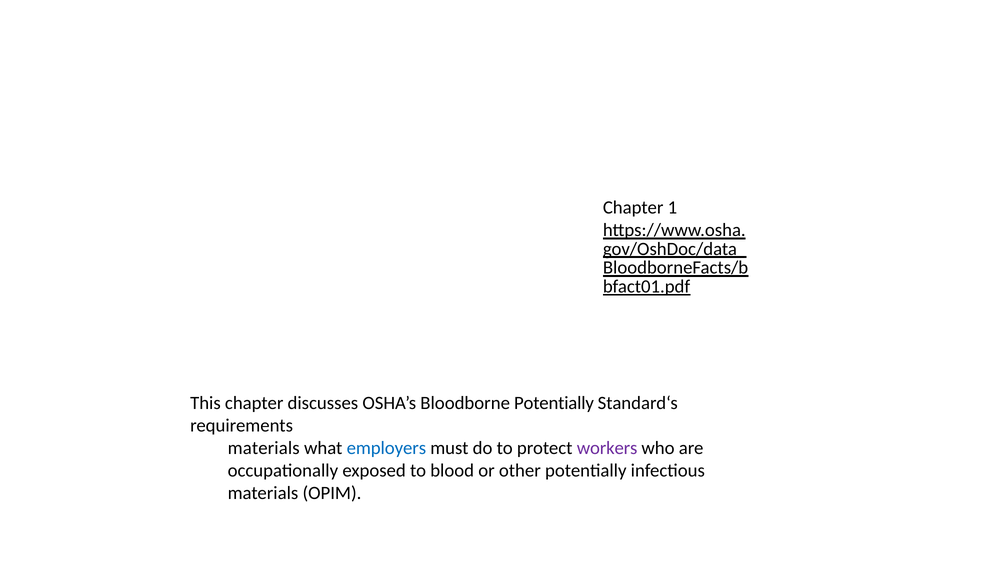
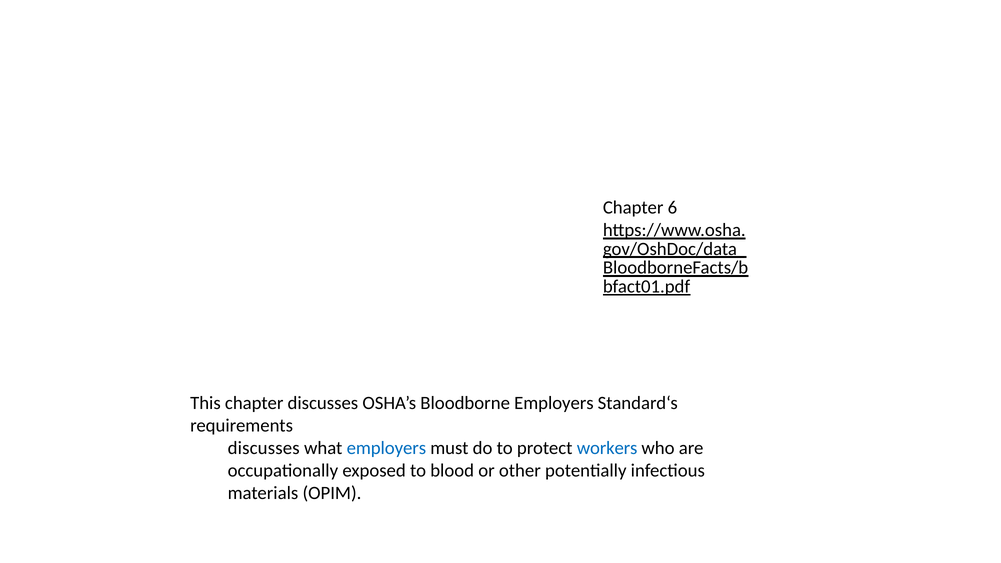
1: 1 -> 6 (672, 208)
Bloodborne Potentially: Potentially -> Employers (554, 403)
materials: materials -> discusses (264, 448)
workers colour: purple -> blue (607, 448)
